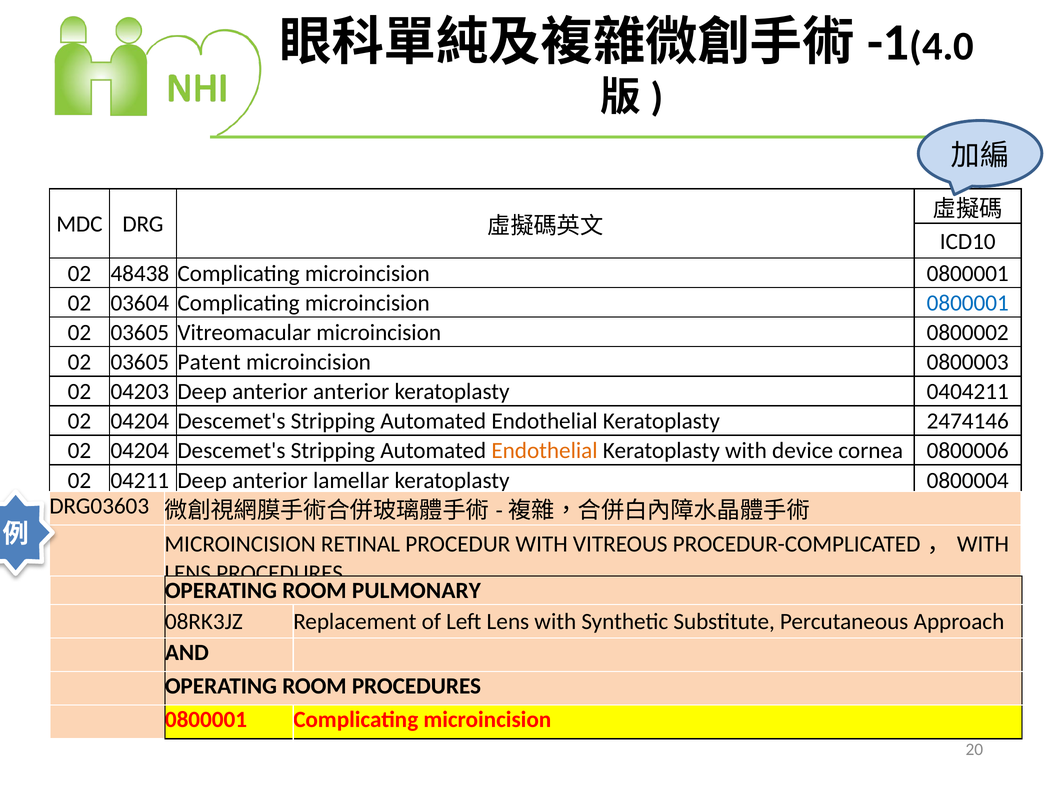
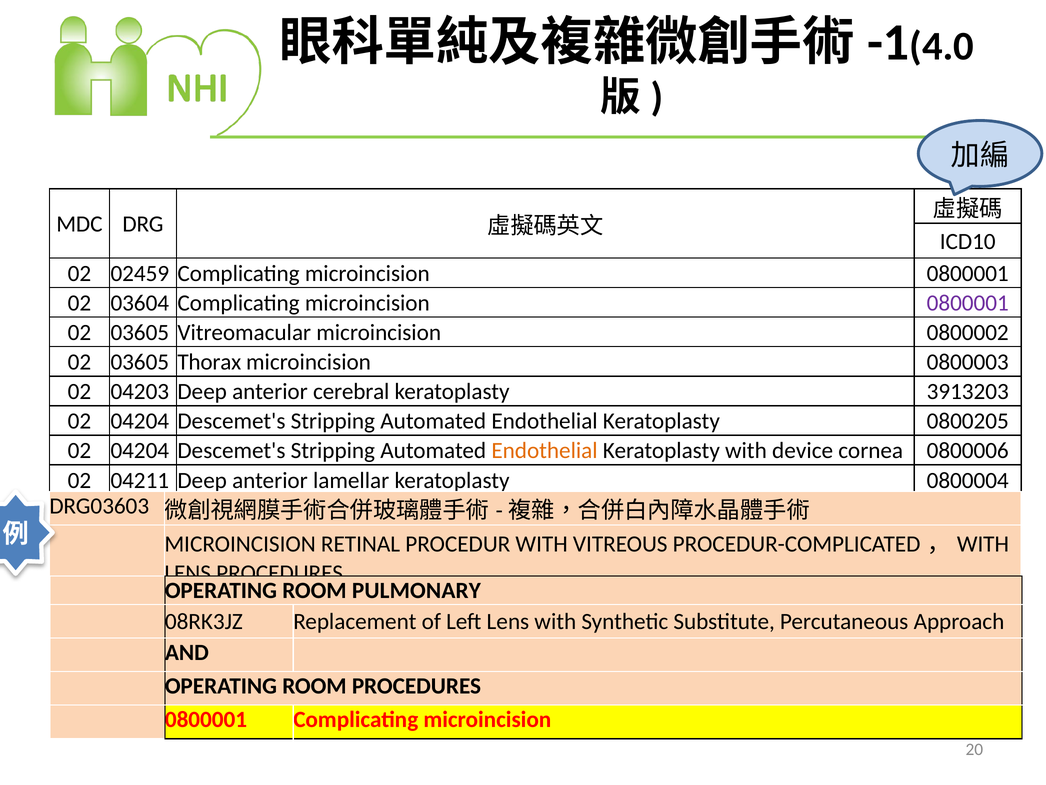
48438: 48438 -> 02459 (140, 273)
0800001 colour: blue -> purple (968, 303)
Patent: Patent -> Thorax (209, 362)
anterior anterior: anterior -> cerebral (351, 391)
0404211: 0404211 -> 3913203 (968, 391)
2474146: 2474146 -> 0800205 (968, 421)
